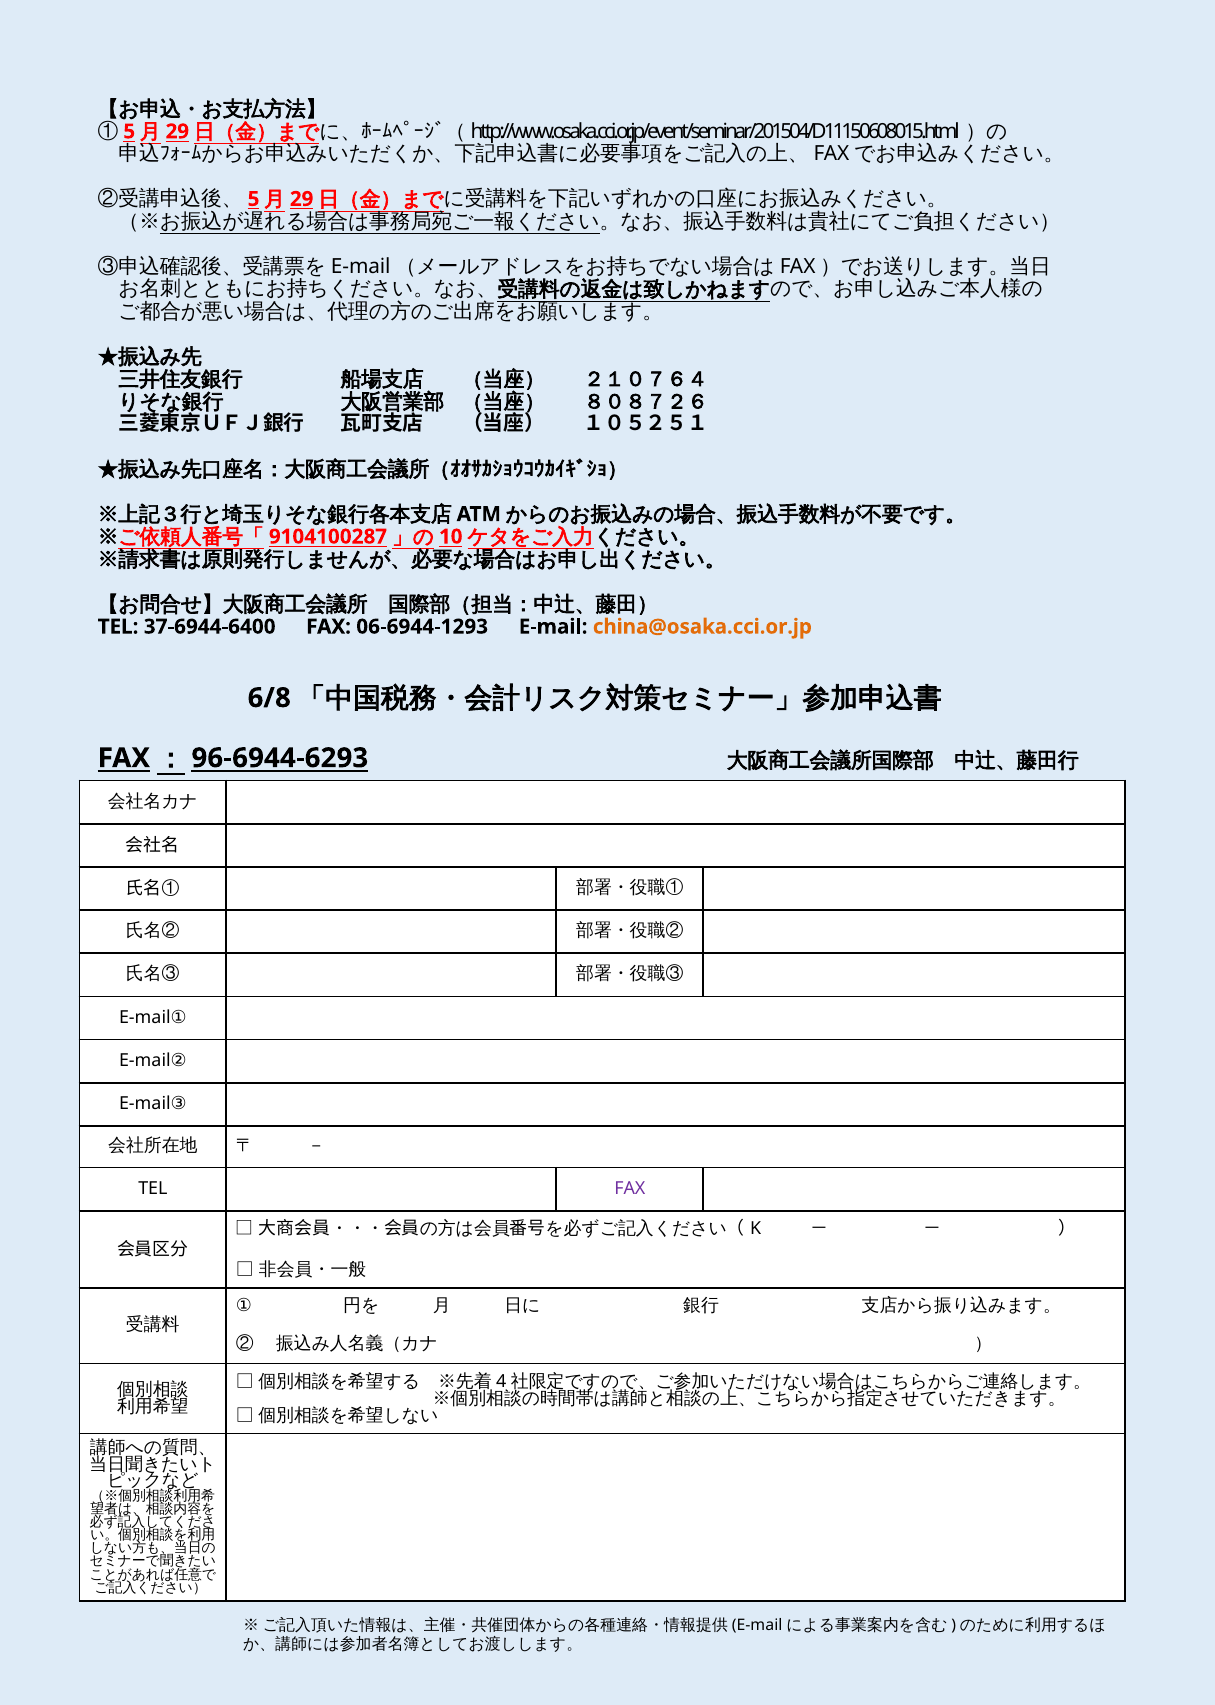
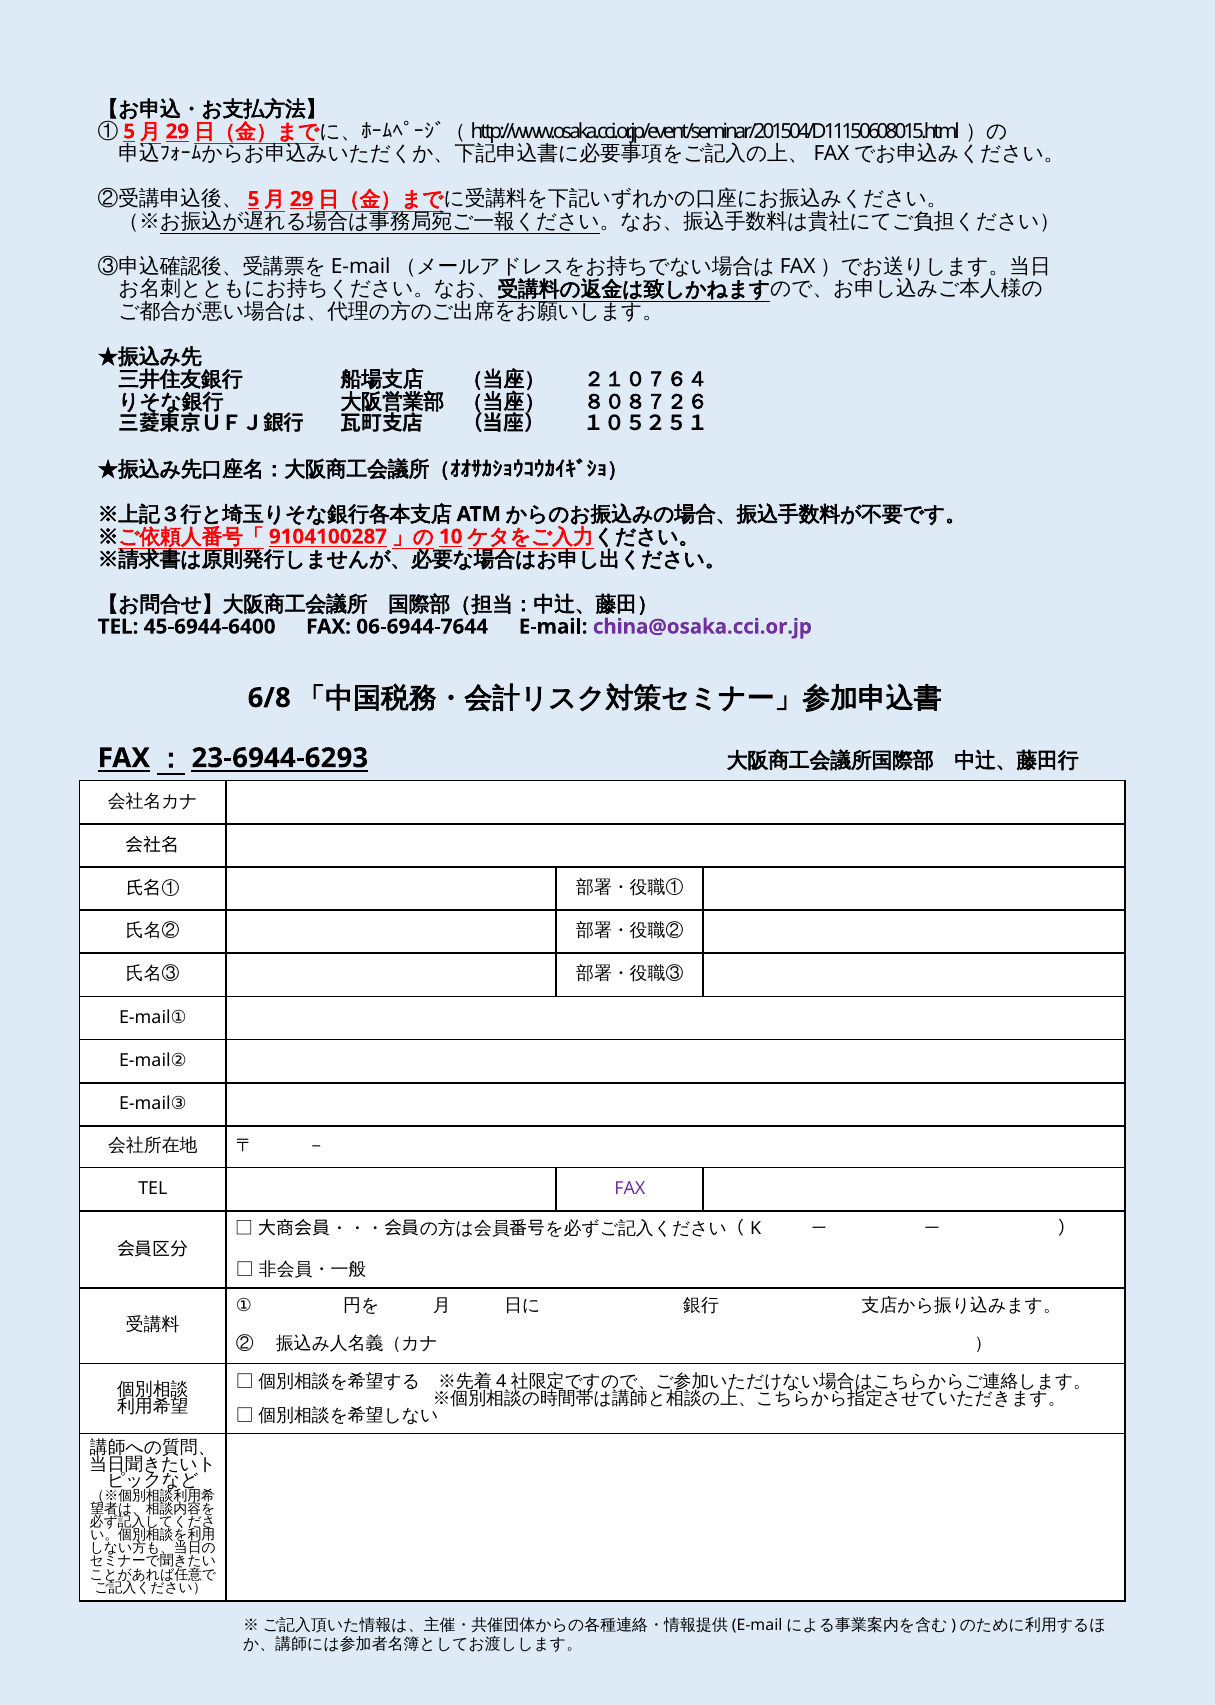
37-6944-6400: 37-6944-6400 -> 45-6944-6400 (210, 626)
06-6944-1293: 06-6944-1293 -> 06-6944-7644 (422, 626)
china@osaka.cci.or.jp colour: orange -> purple (702, 626)
96-6944-6293: 96-6944-6293 -> 23-6944-6293 (280, 758)
